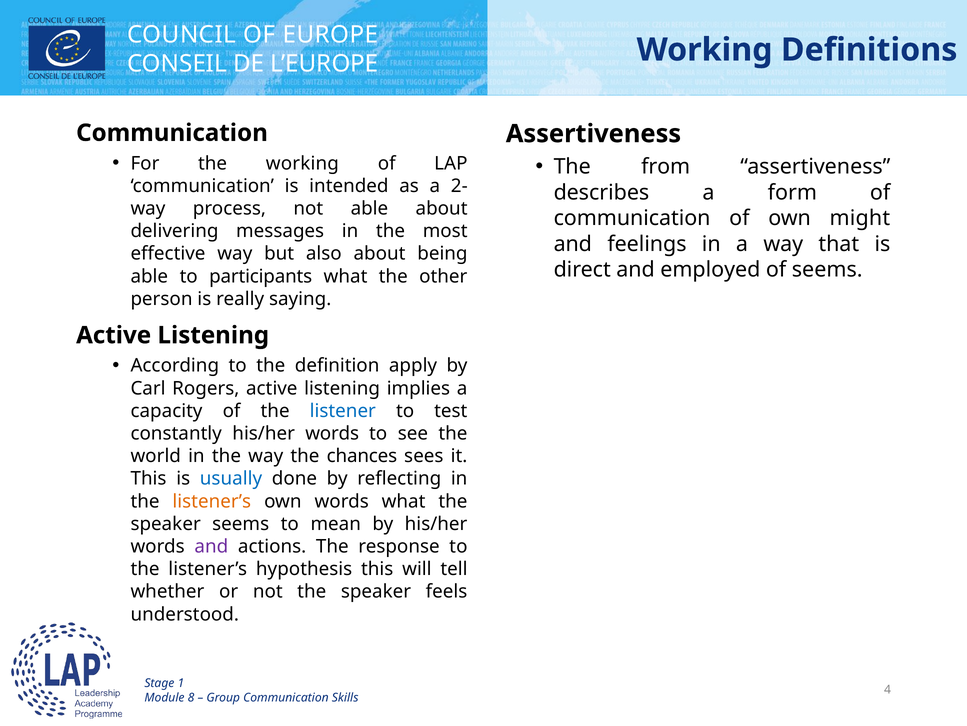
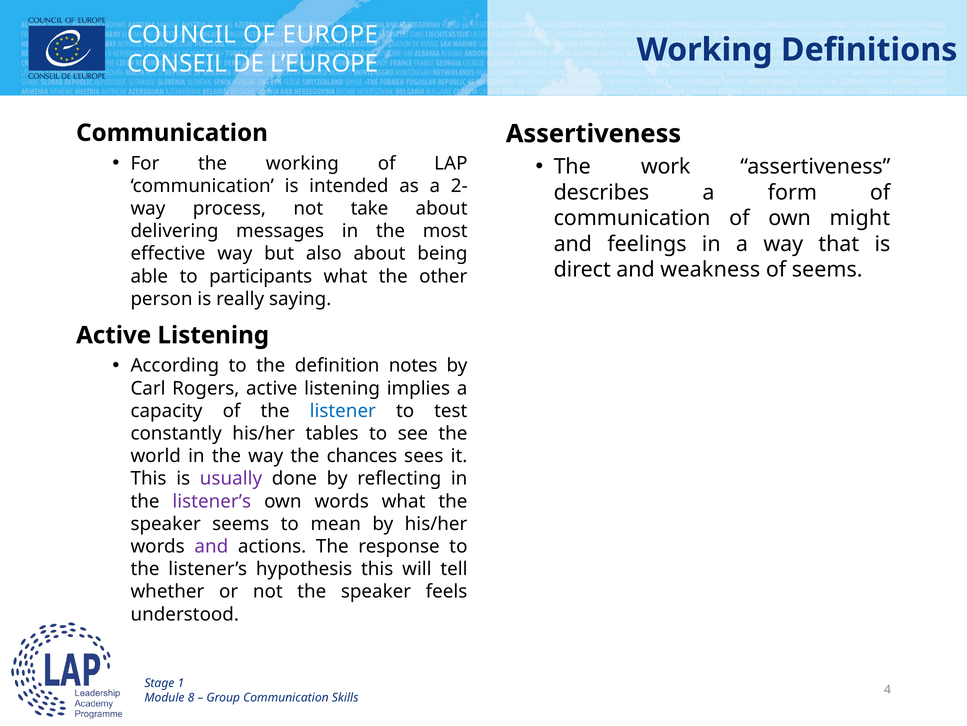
from: from -> work (666, 167)
not able: able -> take (369, 208)
employed: employed -> weakness (710, 269)
apply: apply -> notes (413, 365)
constantly his/her words: words -> tables (332, 433)
usually colour: blue -> purple (231, 478)
listener’s colour: orange -> purple (212, 501)
